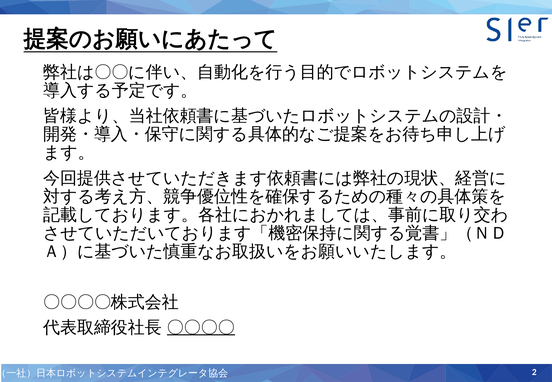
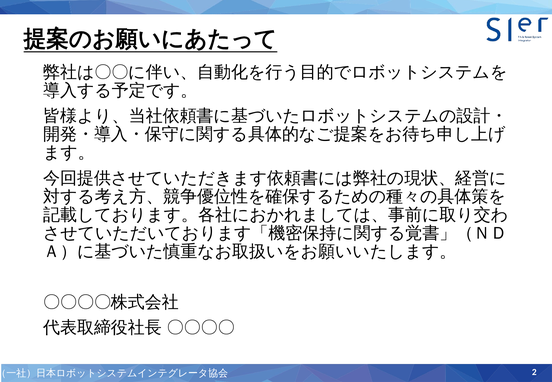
〇〇〇〇 underline: present -> none (201, 328)
